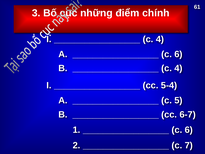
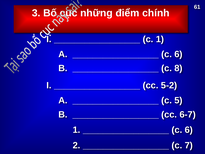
4: 4 -> 1 (160, 39)
4: 4 -> 8 (178, 68)
5-4: 5-4 -> 5-2 (169, 85)
